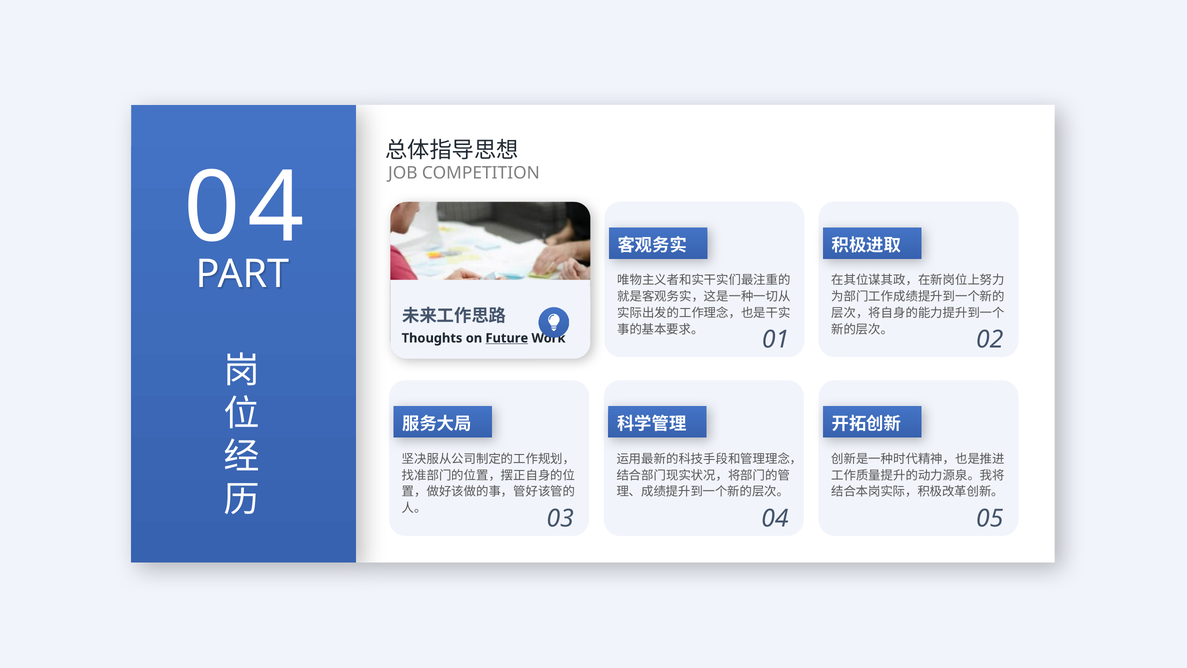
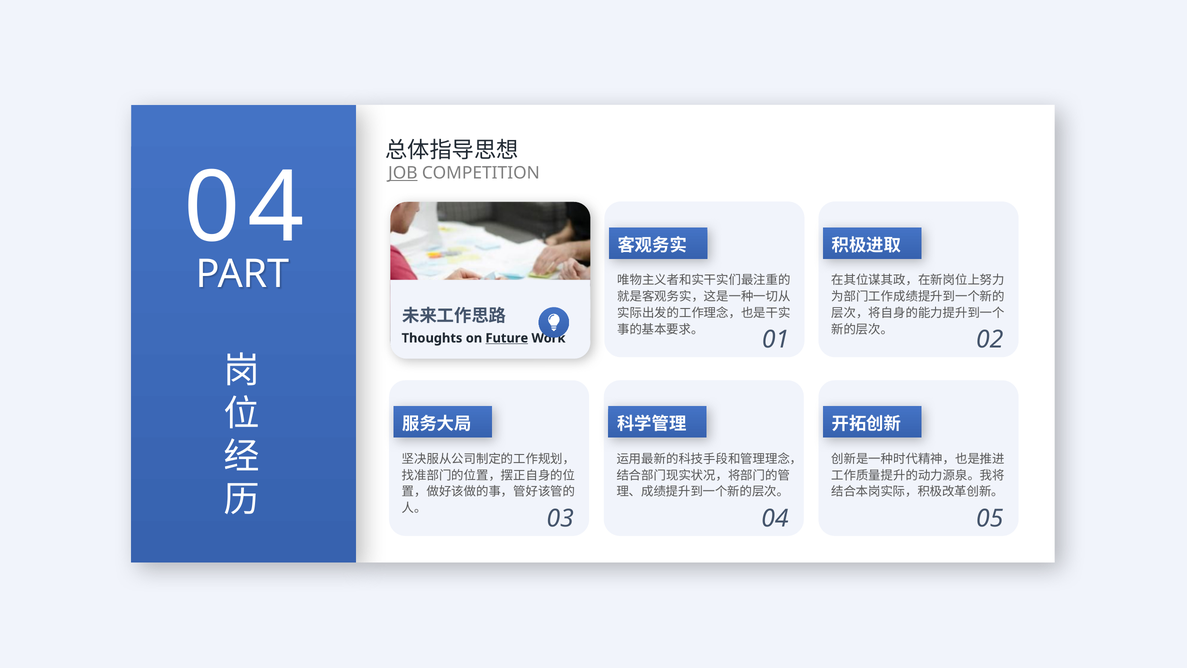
JOB underline: none -> present (403, 173)
